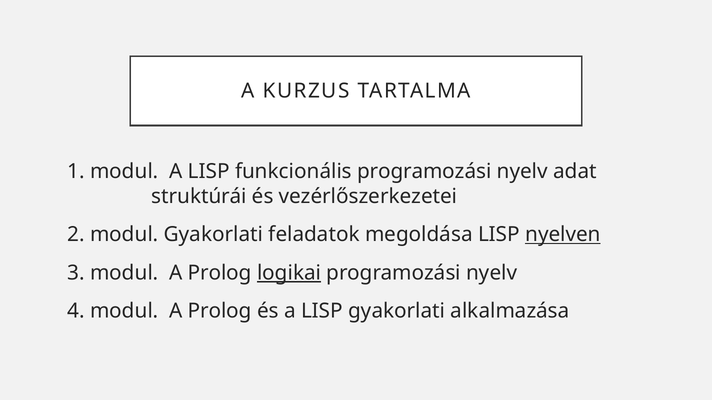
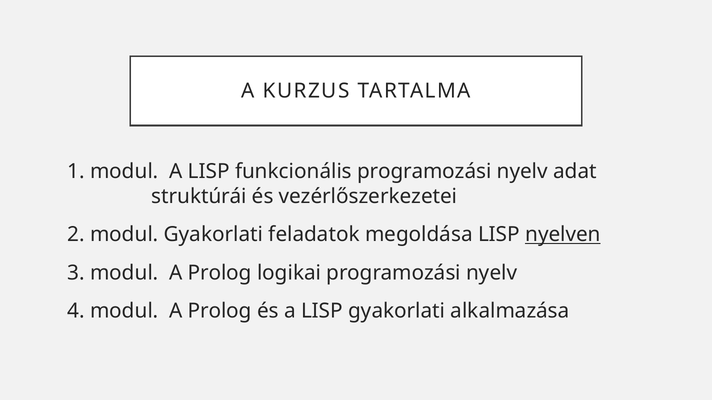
logikai underline: present -> none (289, 273)
